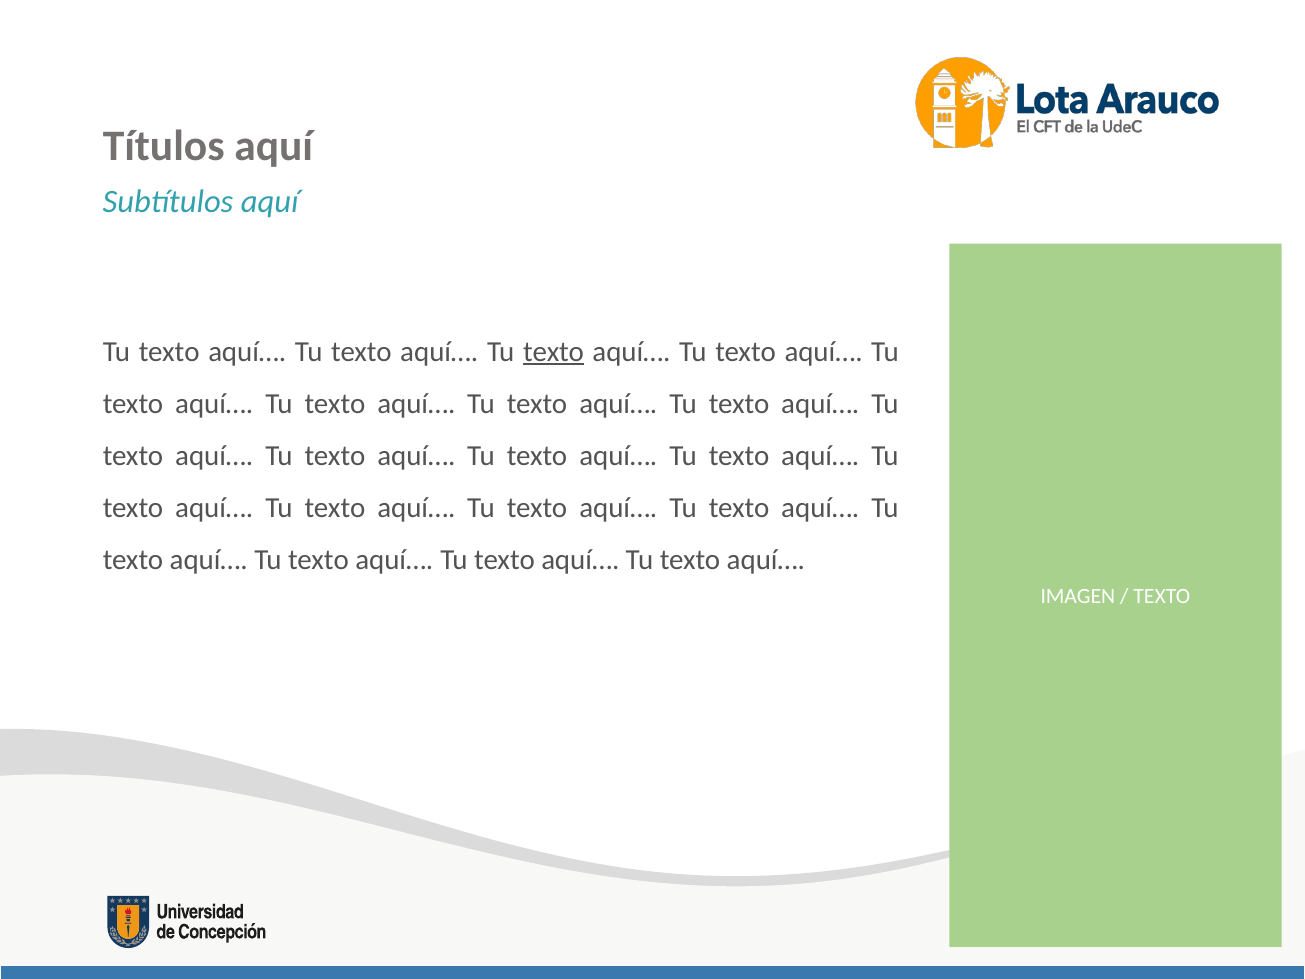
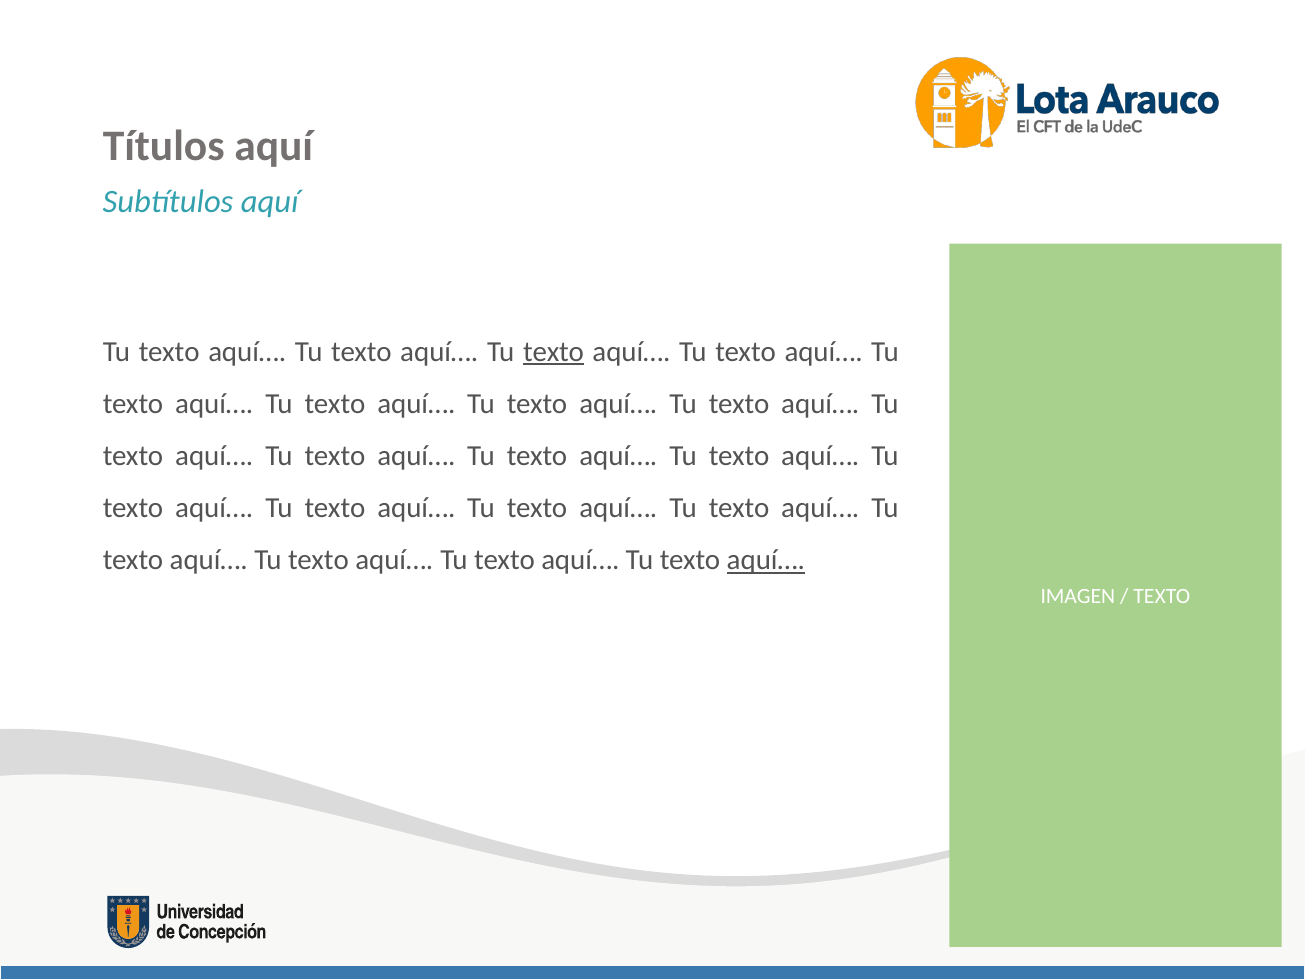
aquí… underline: none -> present (766, 560)
